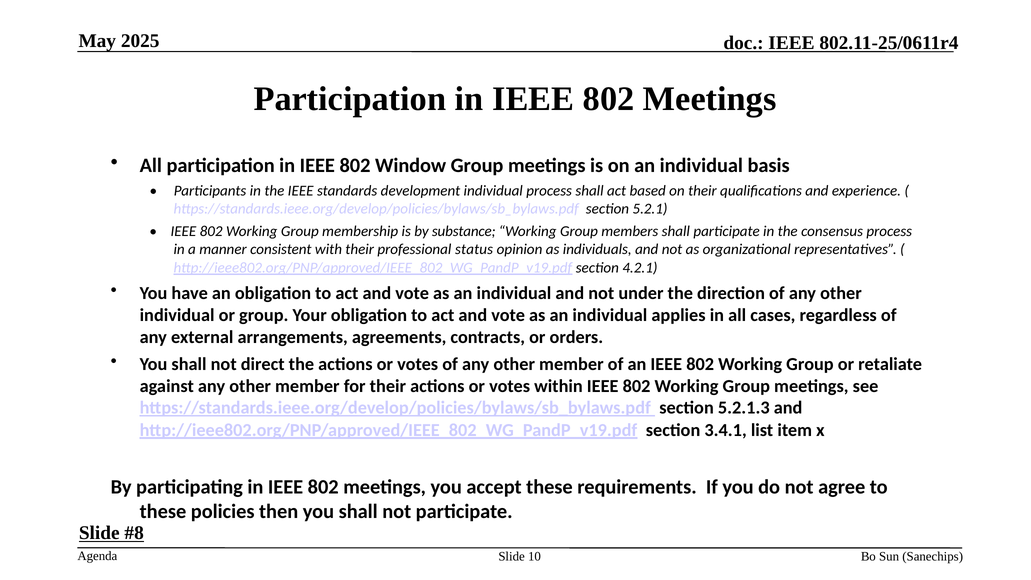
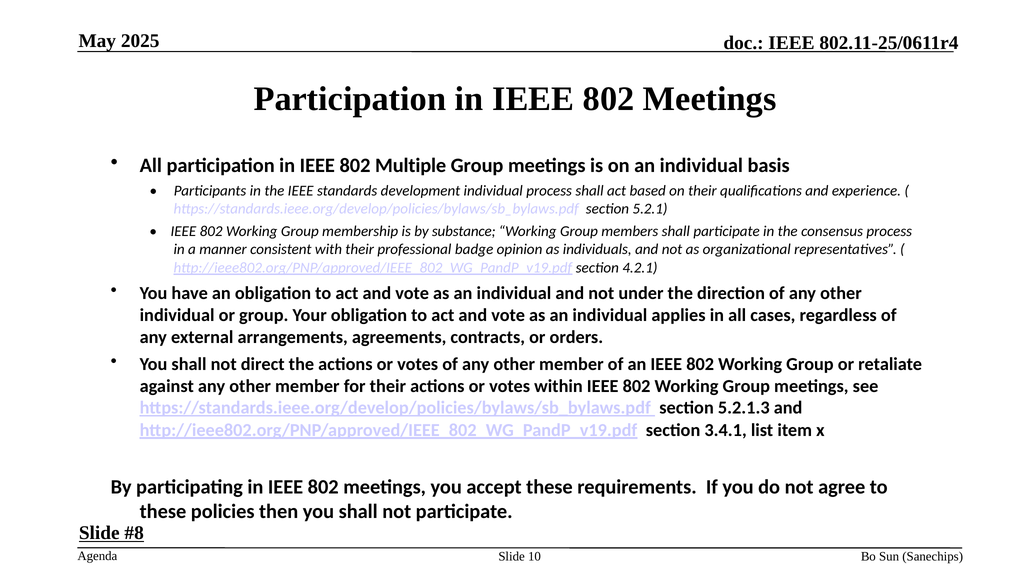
Window: Window -> Multiple (411, 166)
status: status -> badge (474, 250)
